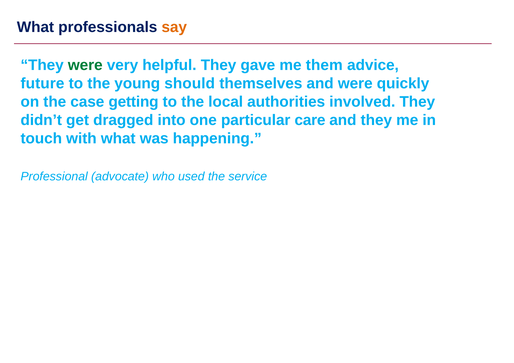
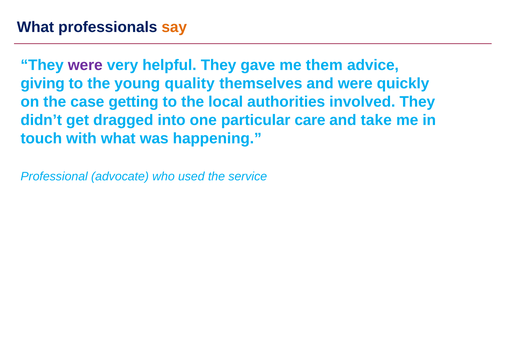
were colour: green -> purple (85, 65)
future: future -> giving (43, 84)
should: should -> quality (190, 84)
and they: they -> take (376, 120)
